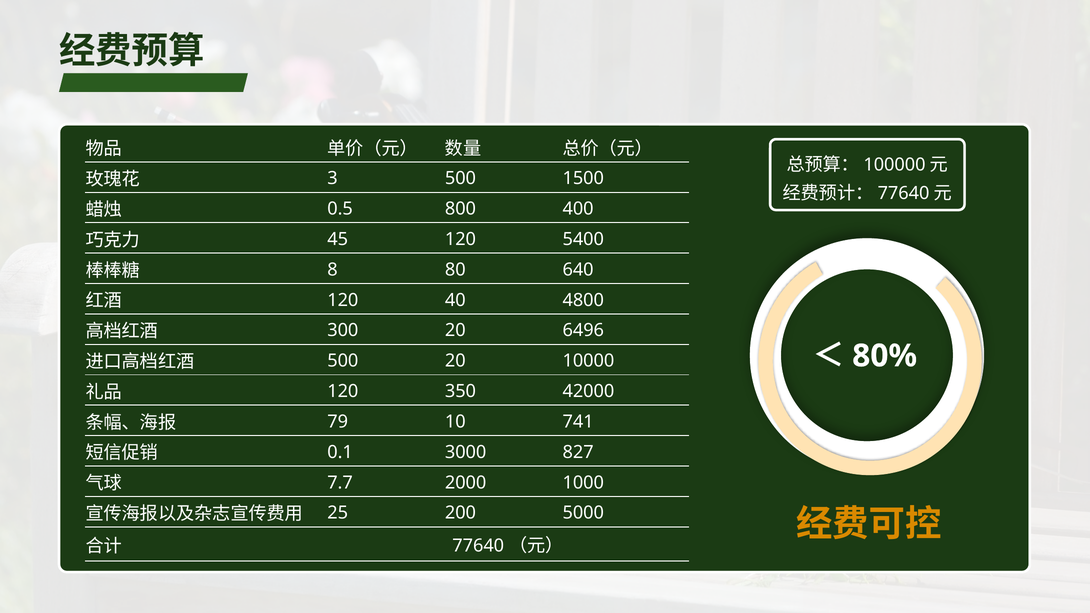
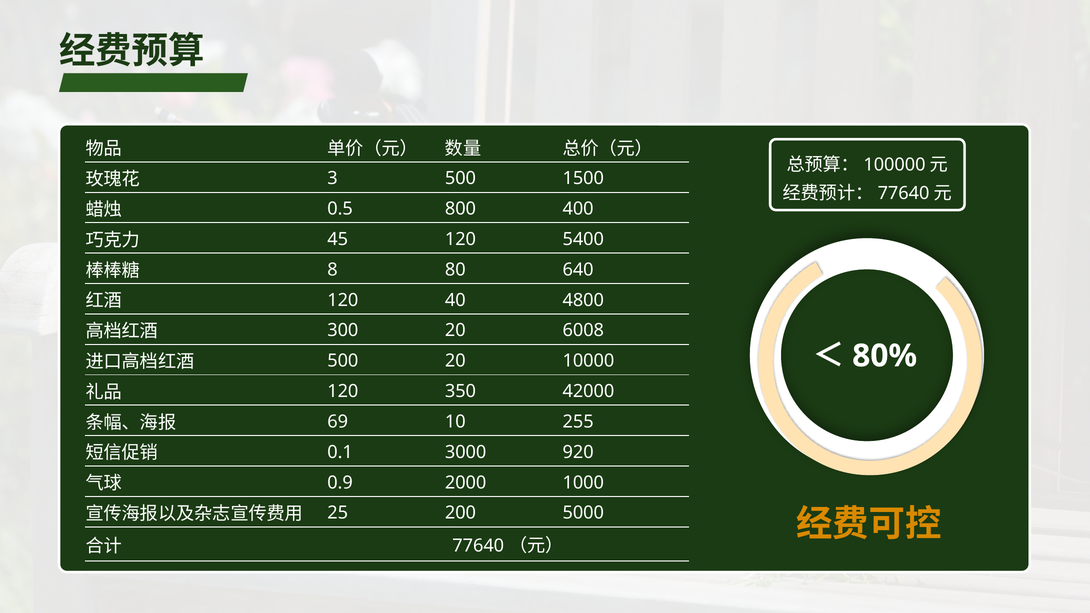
6496: 6496 -> 6008 (583, 331)
79: 79 -> 69 (338, 422)
741: 741 -> 255 (578, 422)
827: 827 -> 920 (578, 452)
7.7: 7.7 -> 0.9 (340, 483)
